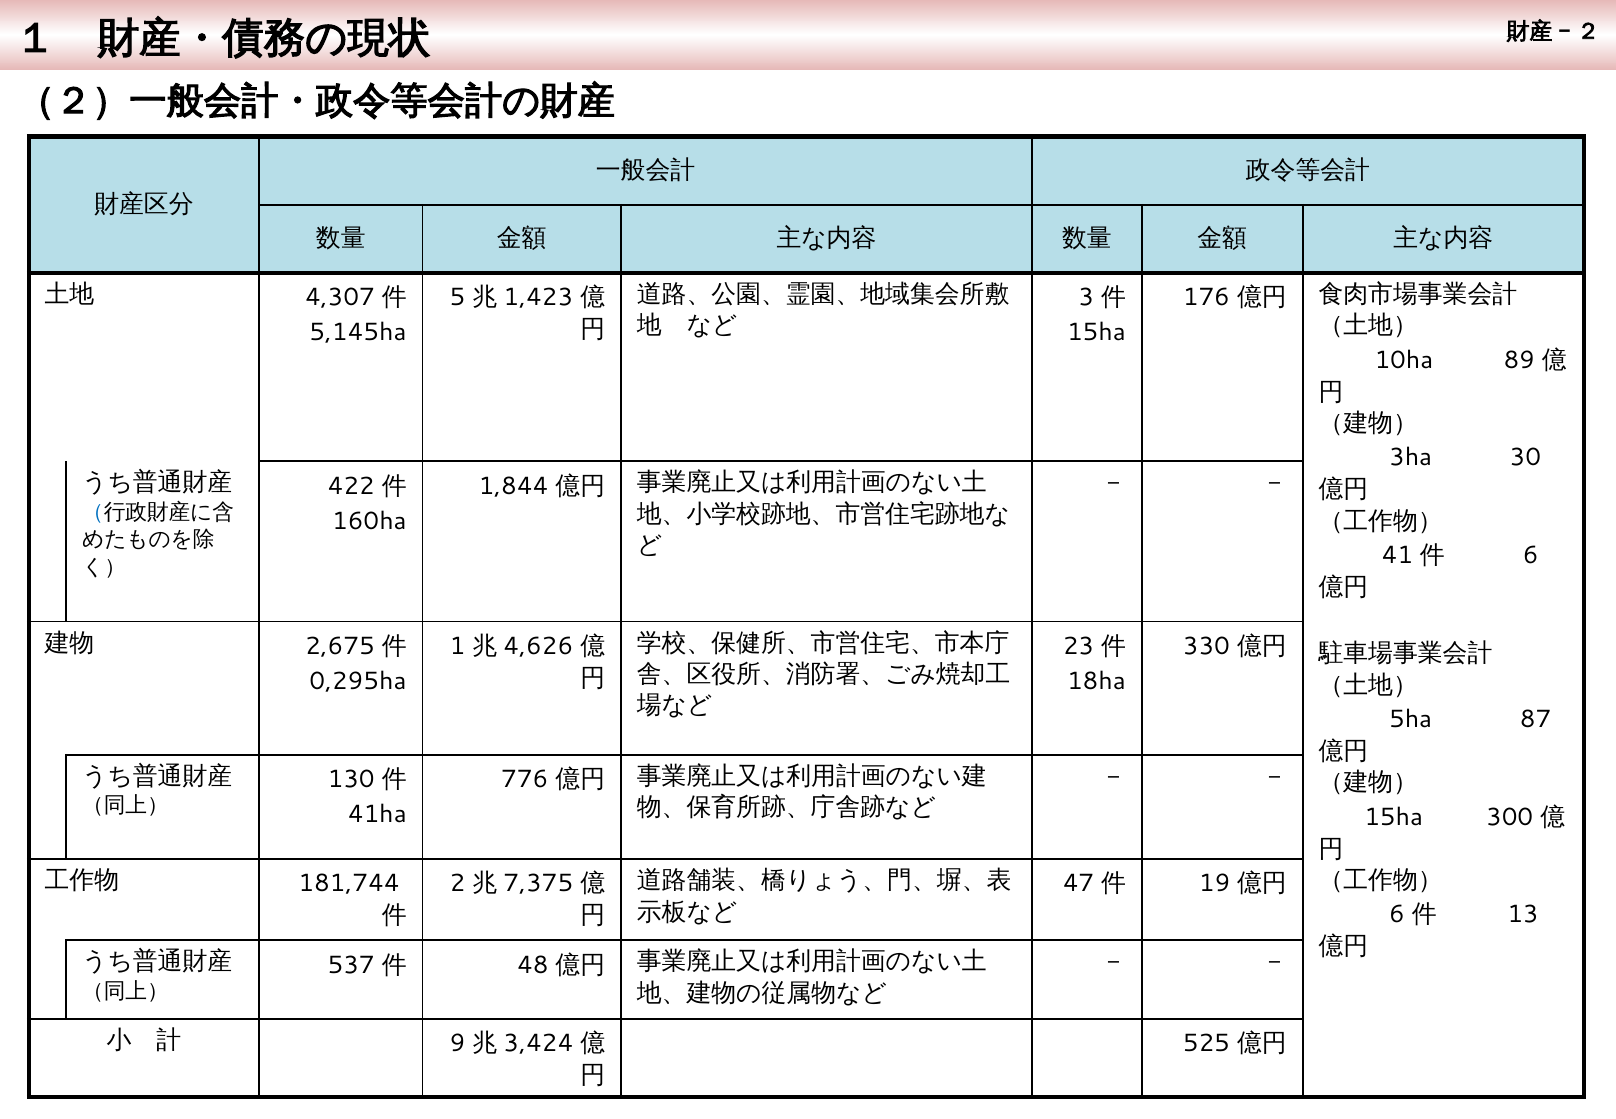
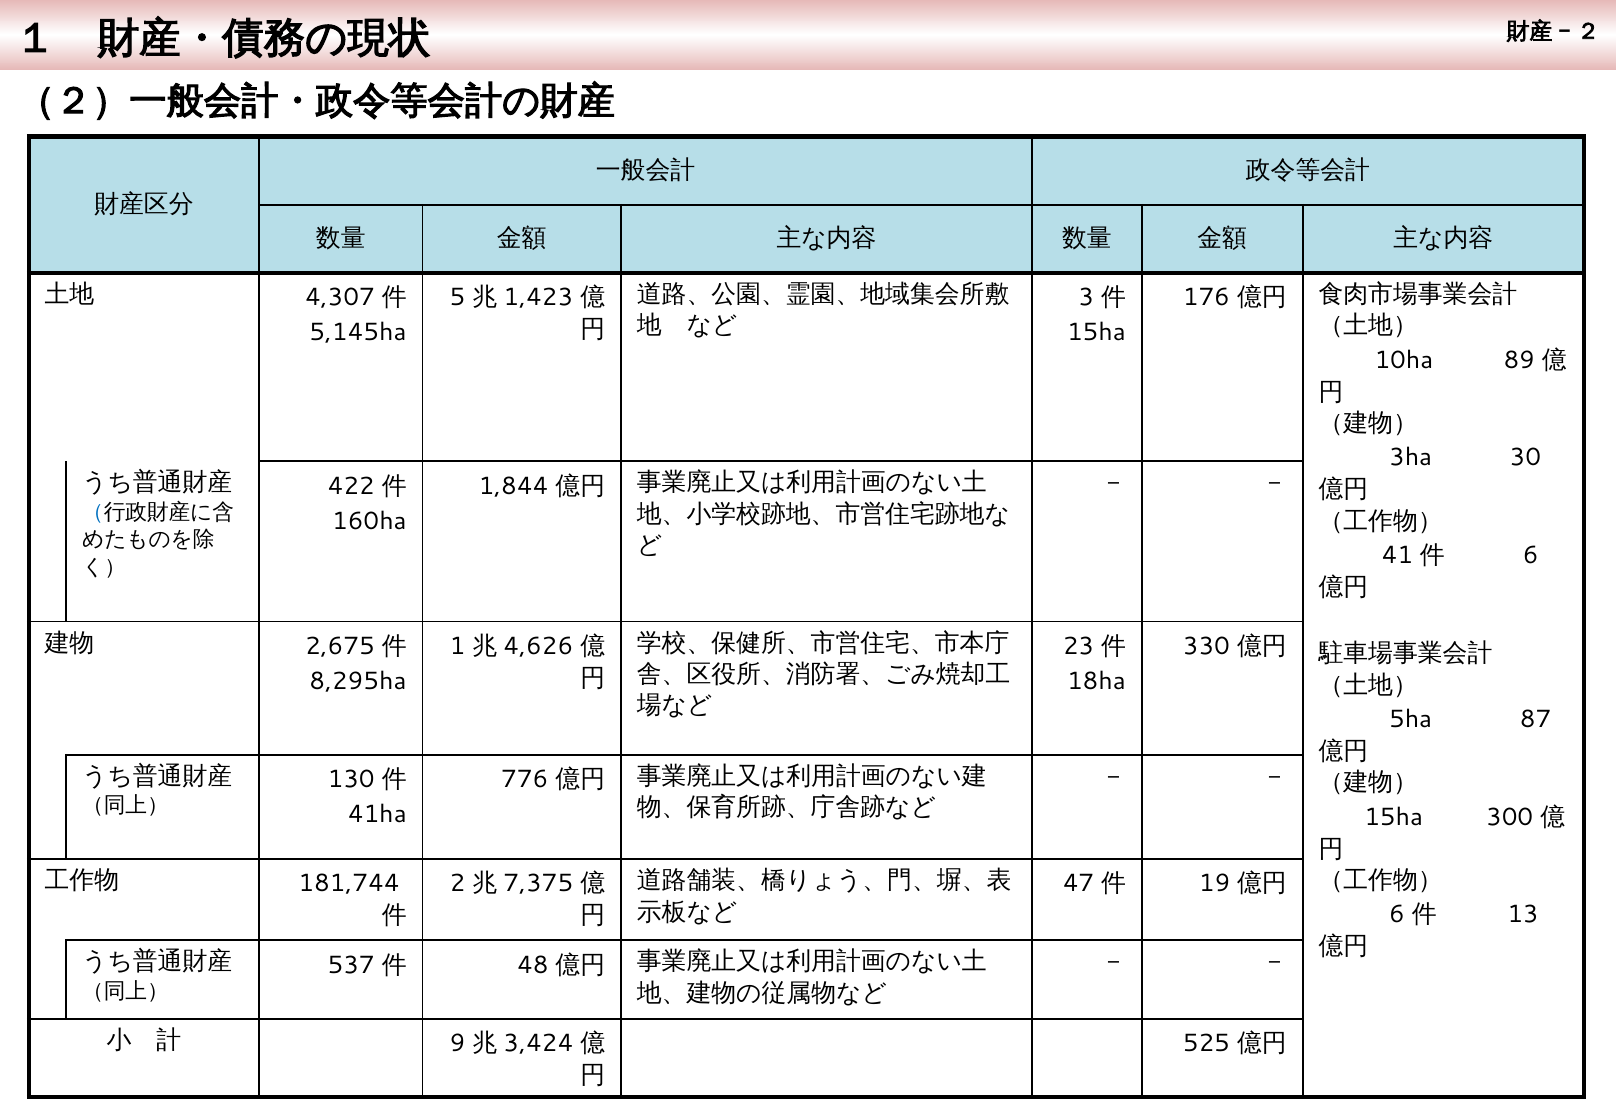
0,295ha: 0,295ha -> 8,295ha (358, 681)
